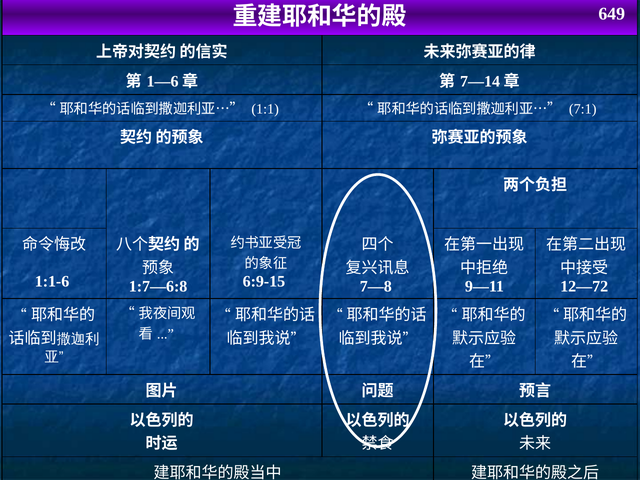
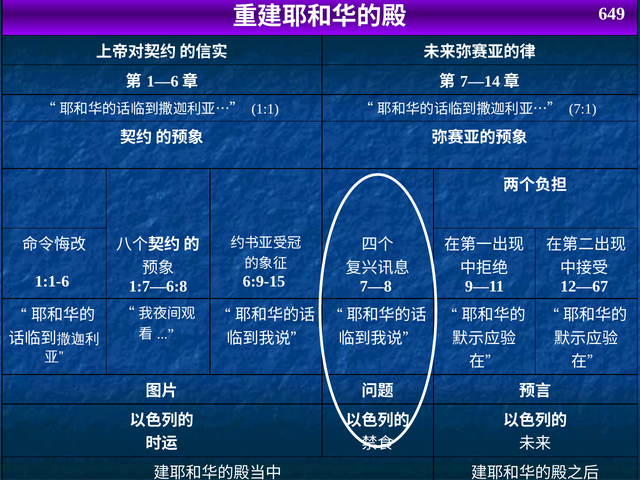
12—72: 12—72 -> 12—67 (584, 287)
